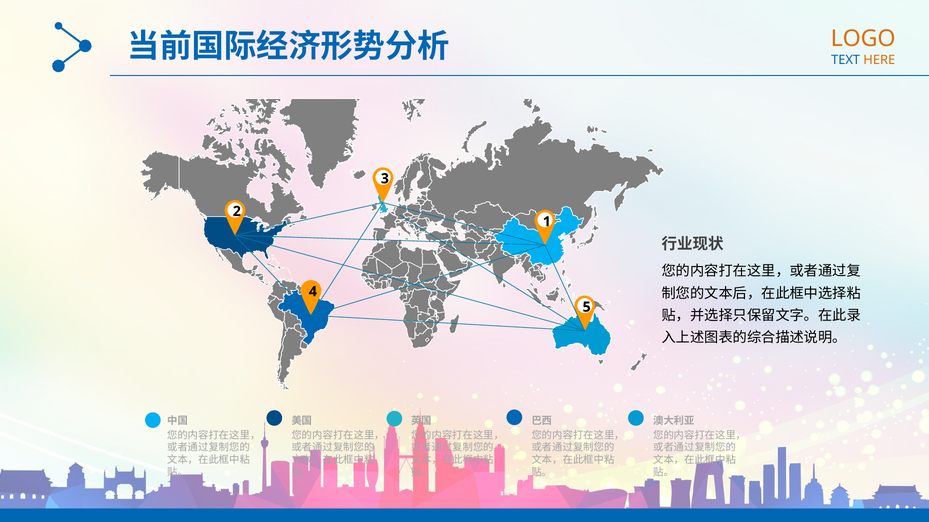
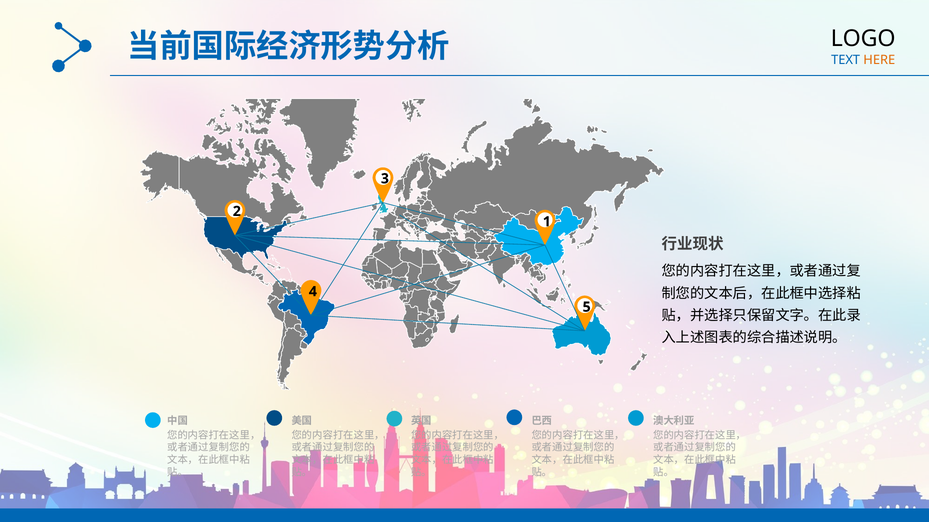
LOGO colour: orange -> black (863, 39)
